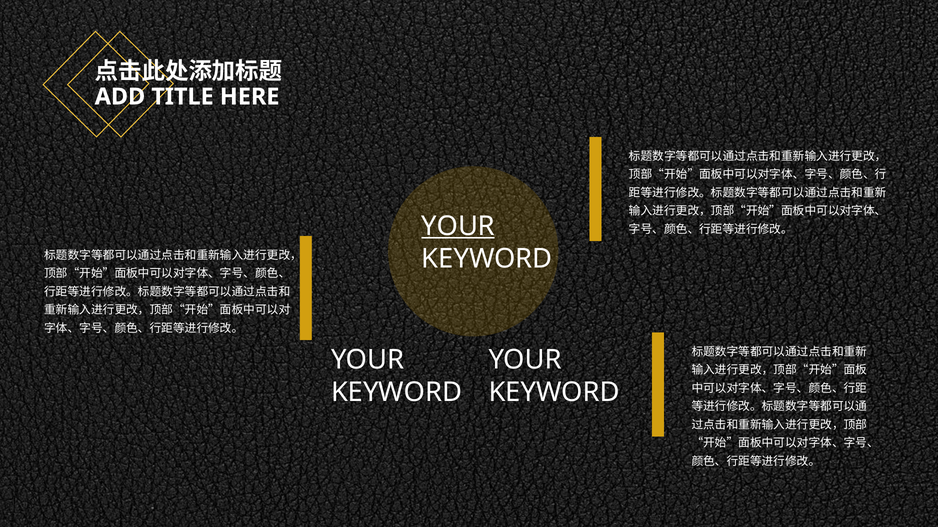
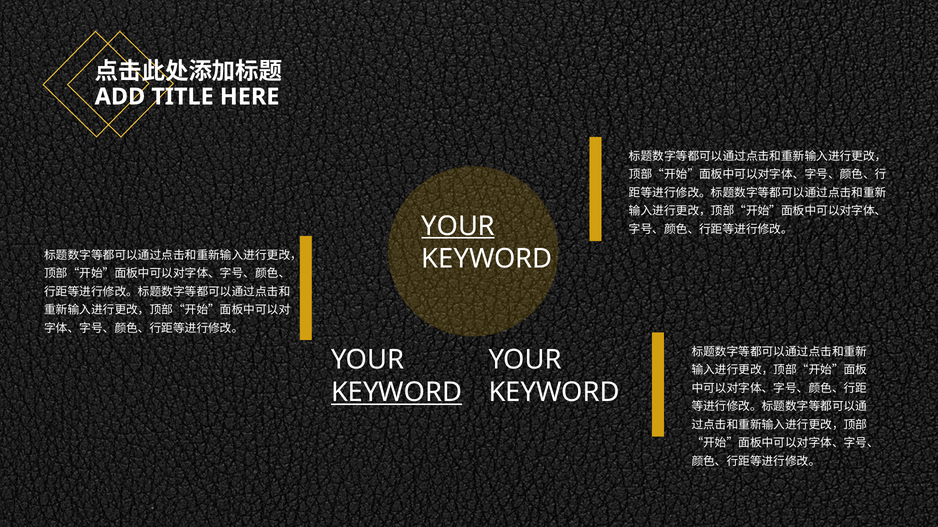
KEYWORD underline: none -> present (397, 393)
